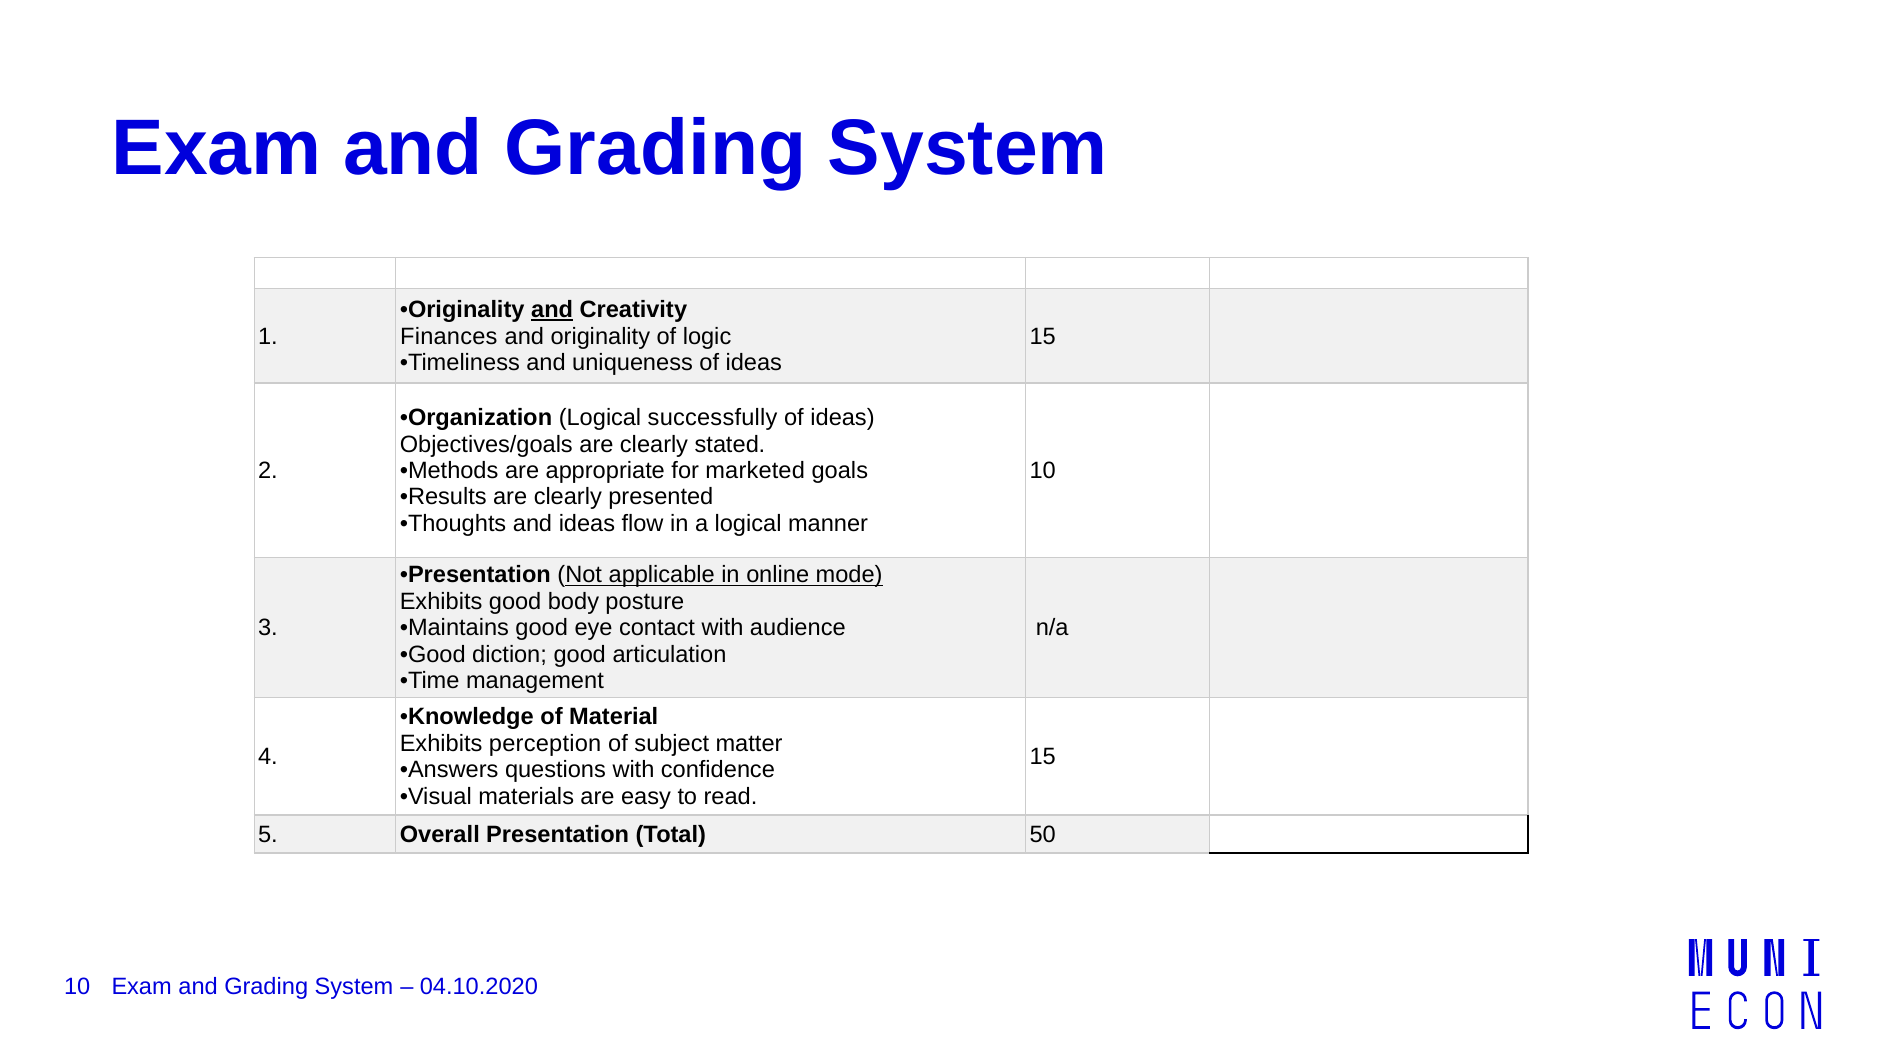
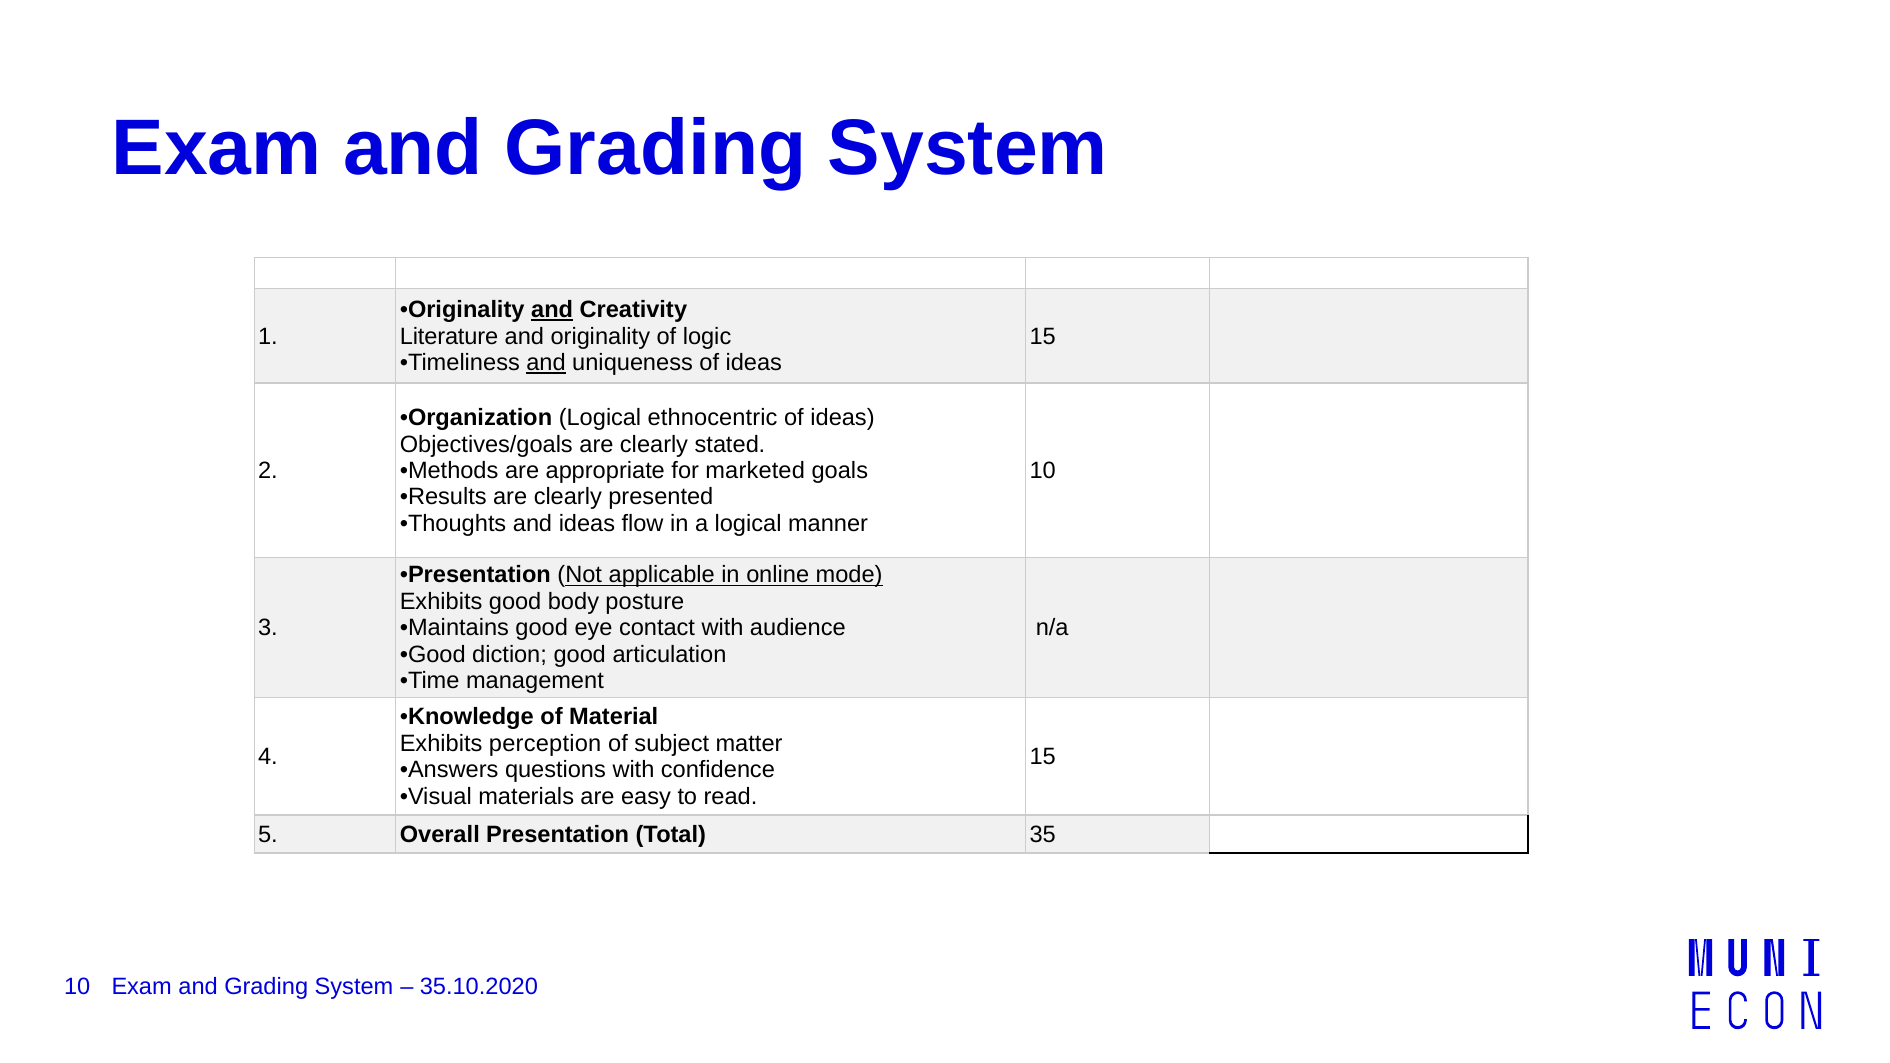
Finances: Finances -> Literature (449, 336)
and underline: none -> present (546, 363)
successfully: successfully -> ethnocentric (713, 418)
50: 50 -> 35 (1043, 835)
04.10.2020: 04.10.2020 -> 35.10.2020 (479, 987)
